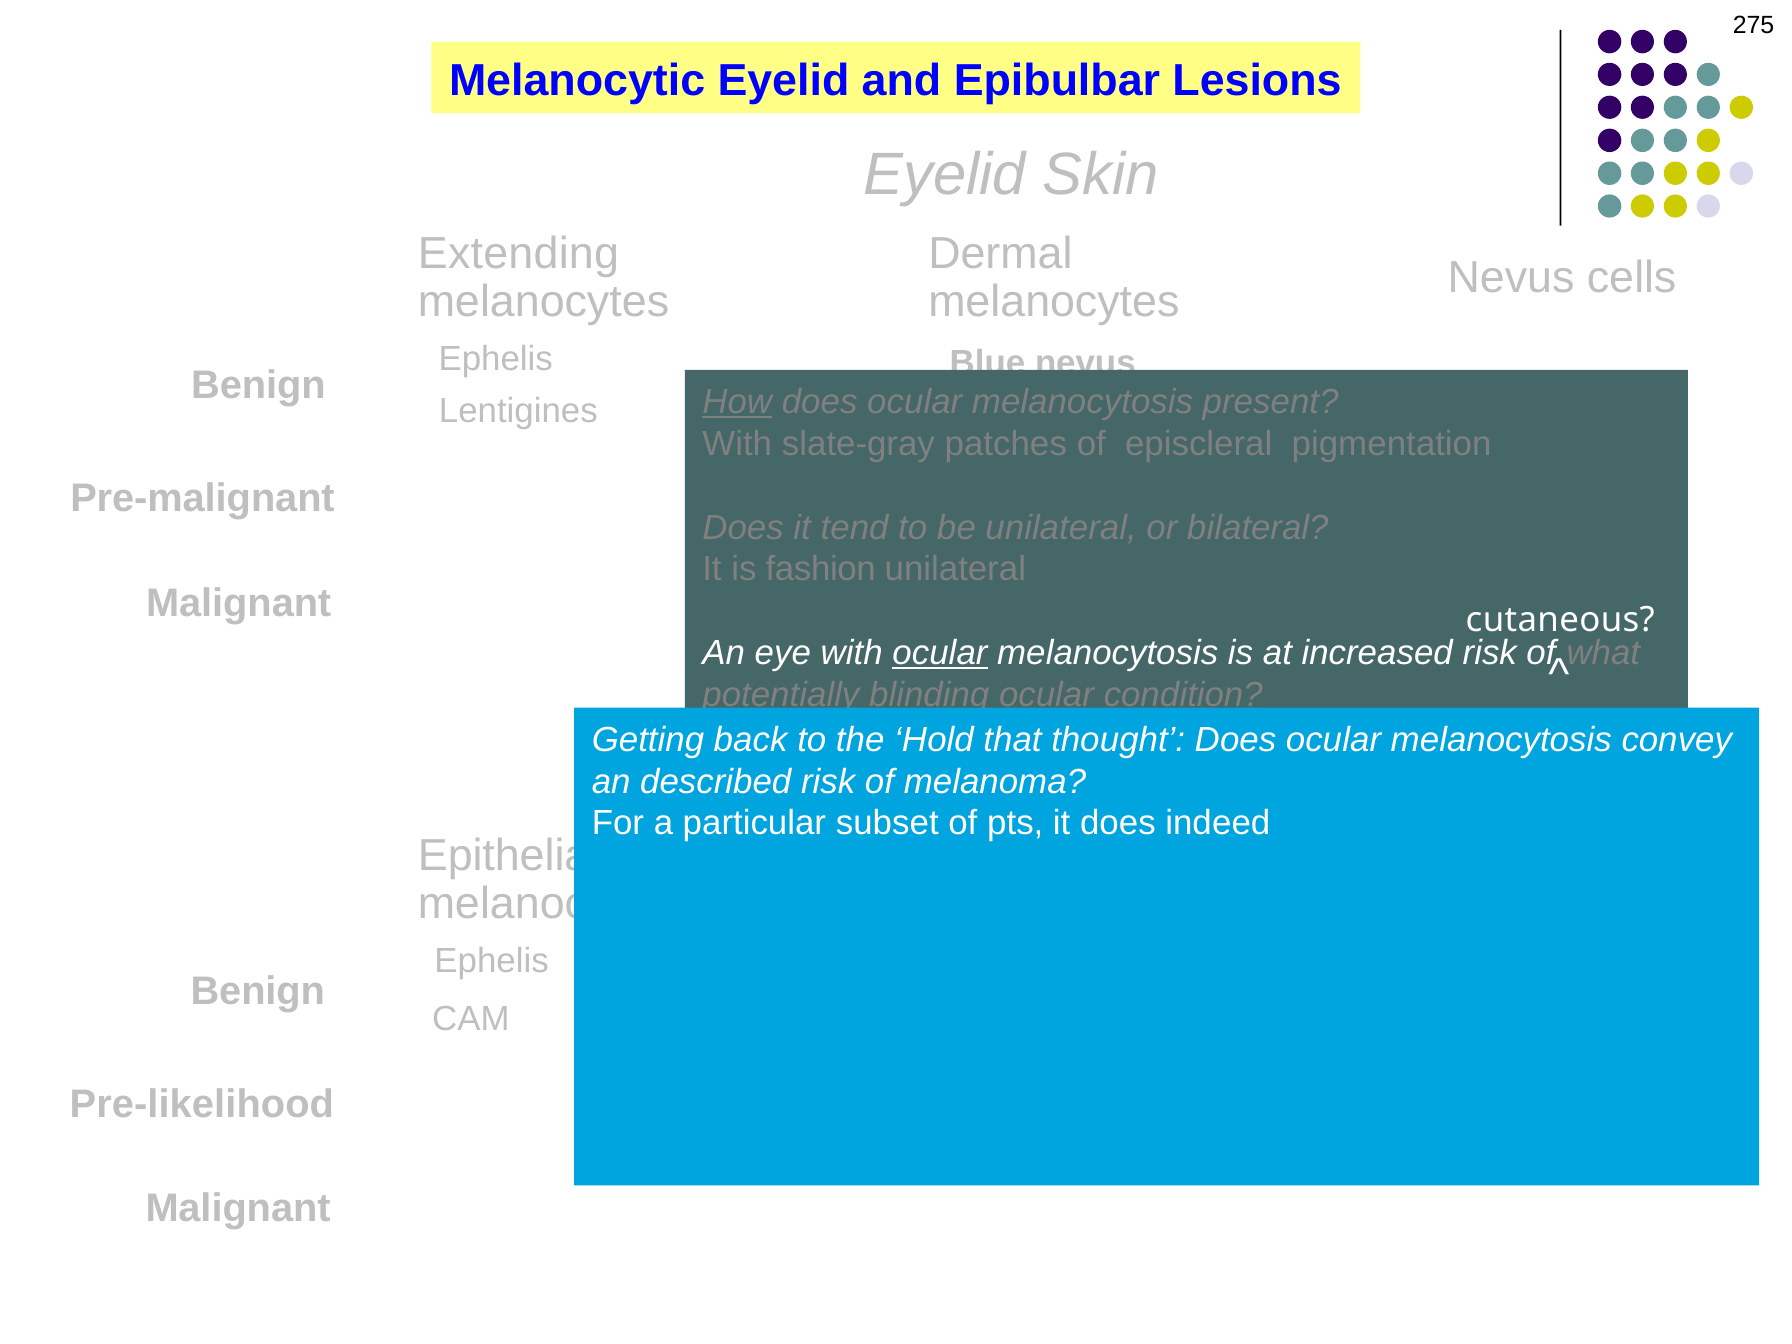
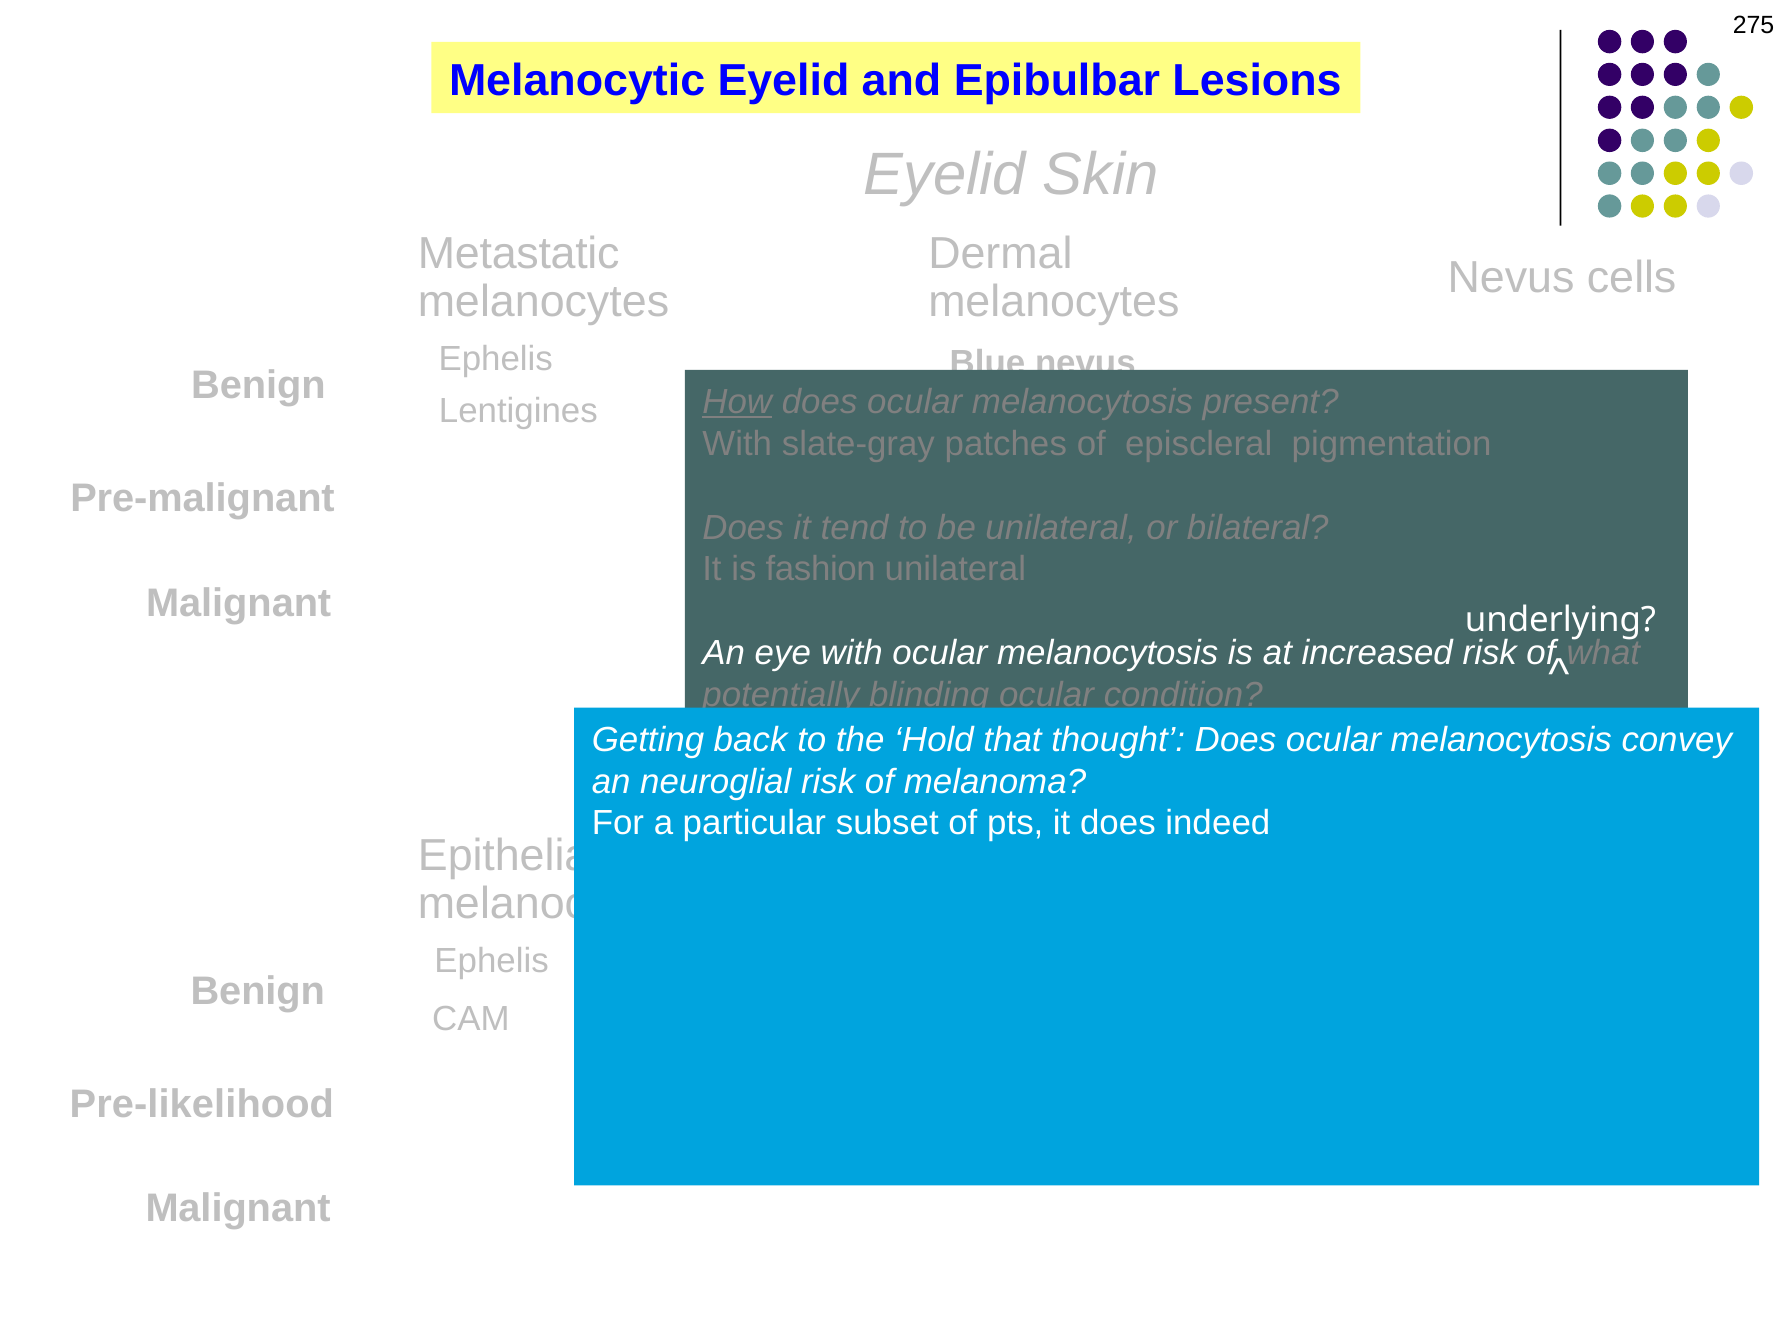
Extending: Extending -> Metastatic (519, 254)
cutaneous: cutaneous -> underlying (1561, 620)
ocular underline: present -> none (940, 653)
described: described -> neuroglial (716, 782)
